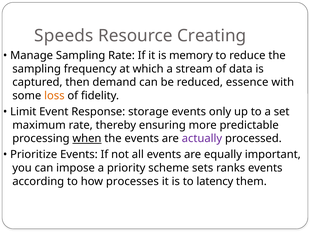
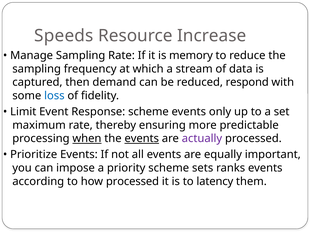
Creating: Creating -> Increase (212, 36)
essence: essence -> respond (247, 82)
loss colour: orange -> blue (54, 96)
Response storage: storage -> scheme (148, 112)
events underline: none -> present (142, 139)
how processes: processes -> processed (132, 182)
